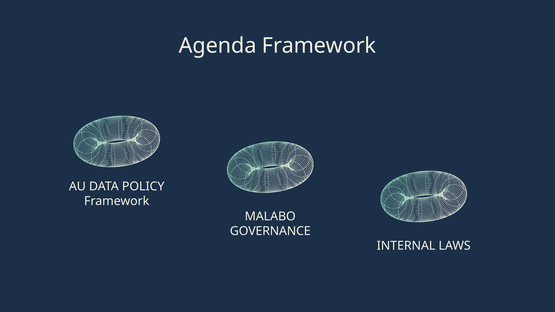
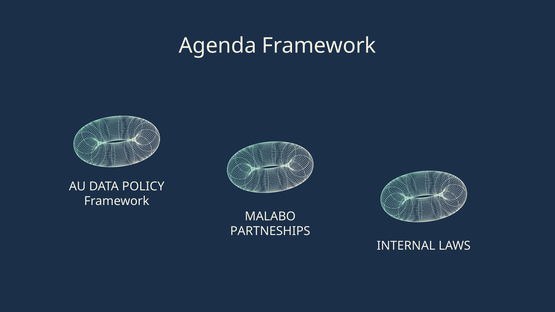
GOVERNANCE: GOVERNANCE -> PARTNESHIPS (270, 231)
